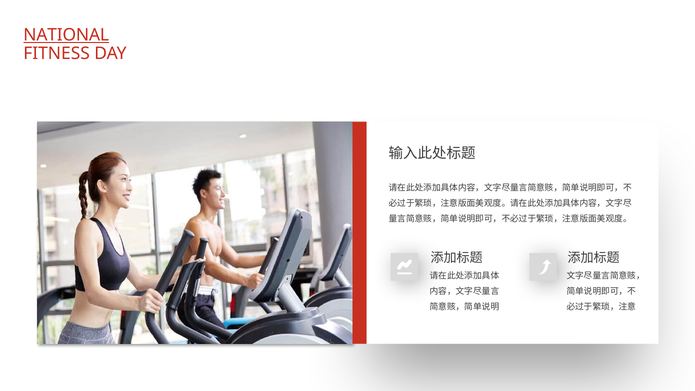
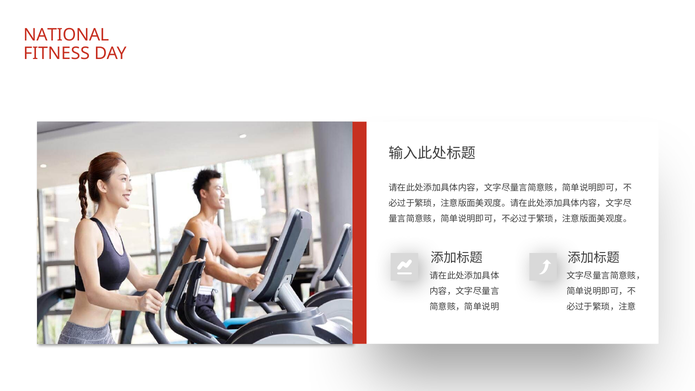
NATIONAL underline: present -> none (66, 35)
